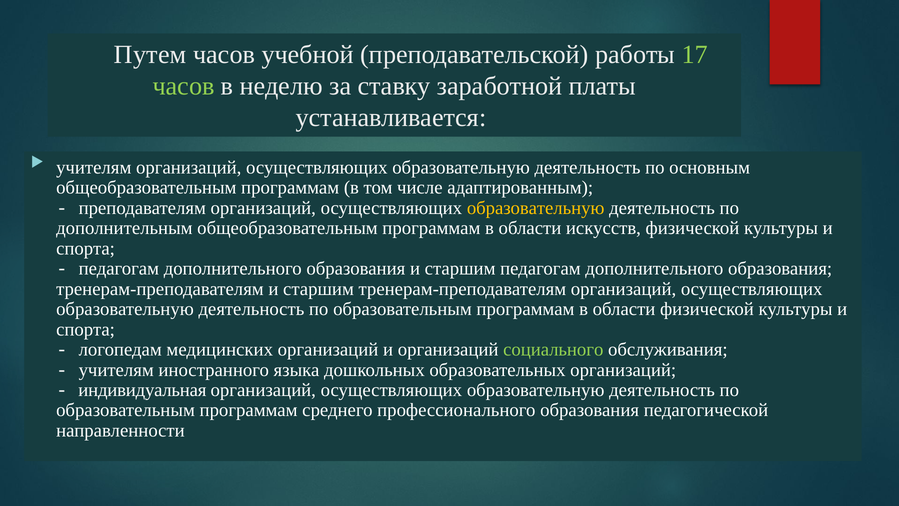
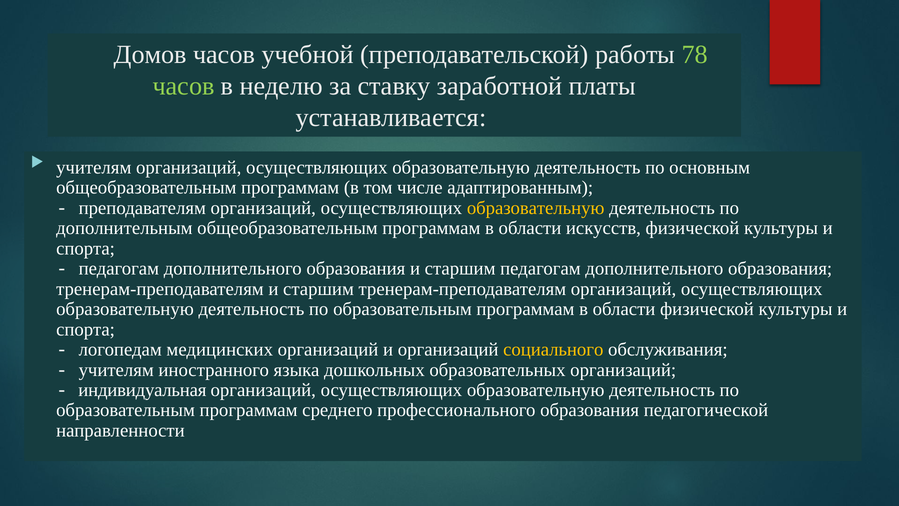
Путем: Путем -> Домов (150, 54)
17: 17 -> 78 (695, 54)
социального colour: light green -> yellow (553, 349)
